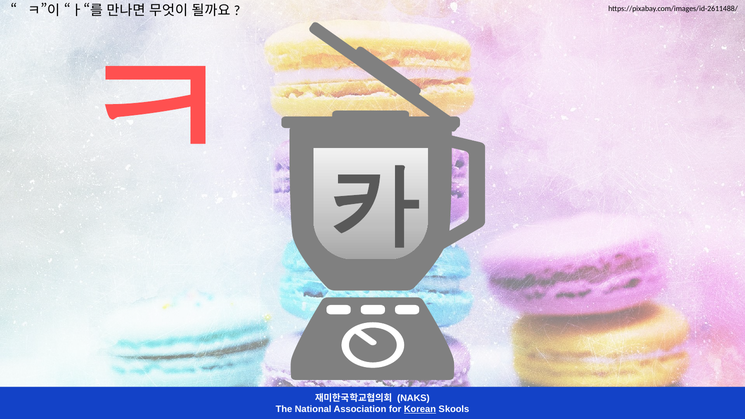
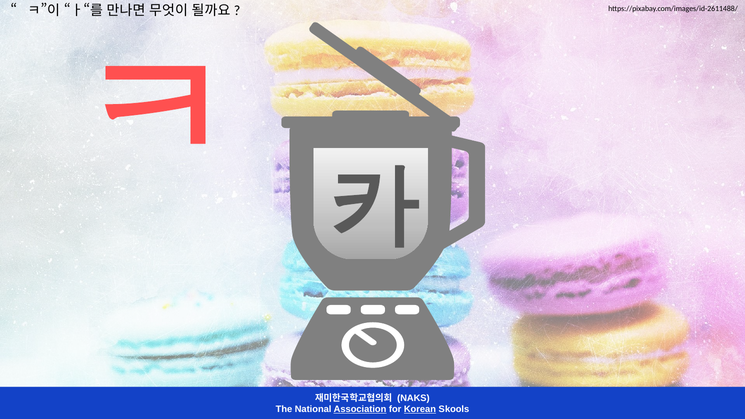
Association underline: none -> present (360, 409)
